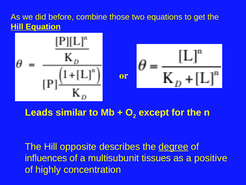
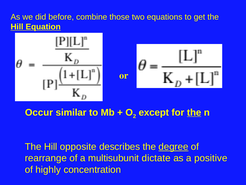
Leads: Leads -> Occur (39, 112)
the underline: none -> present (194, 112)
influences: influences -> rearrange (46, 158)
tissues: tissues -> dictate (156, 158)
